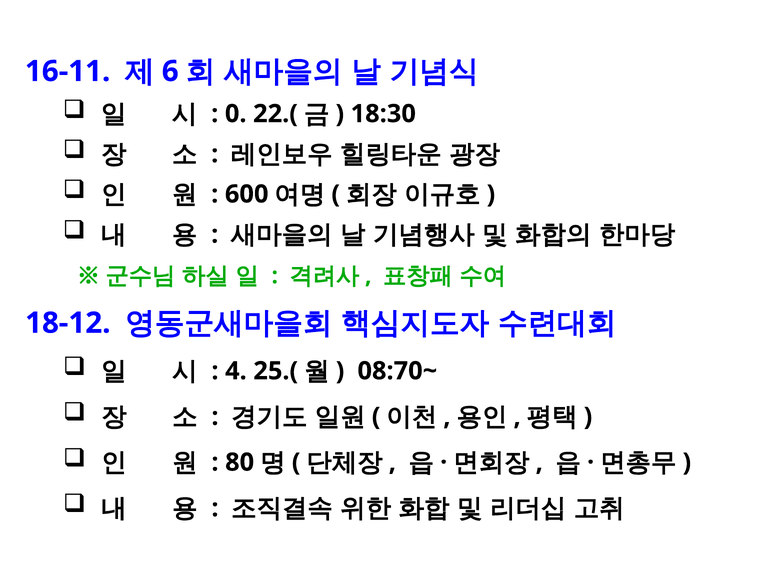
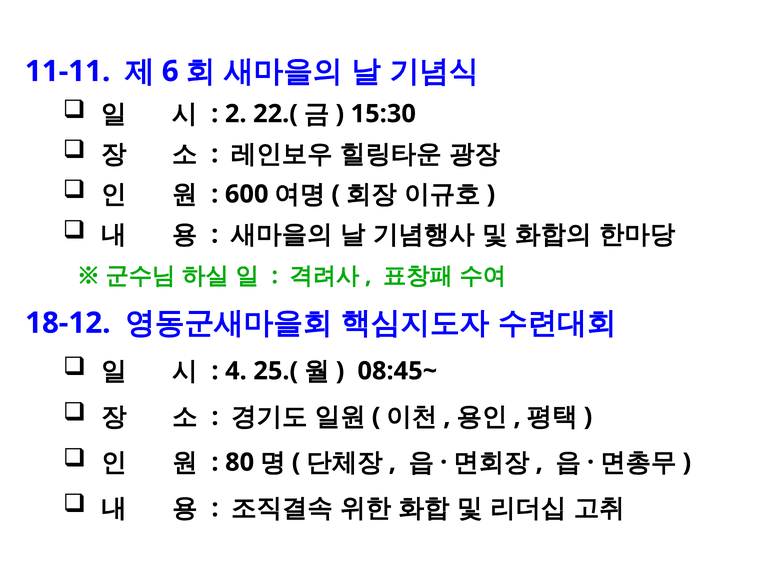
16-11: 16-11 -> 11-11 (68, 71)
0: 0 -> 2 (236, 114)
18:30: 18:30 -> 15:30 (383, 114)
08:70~: 08:70~ -> 08:45~ (397, 371)
